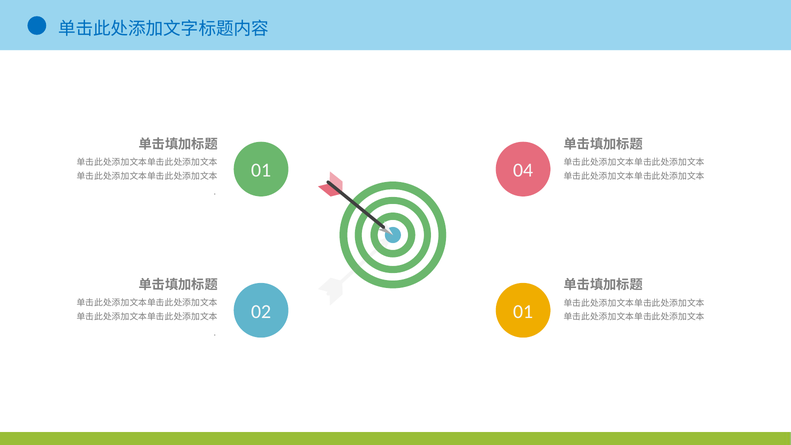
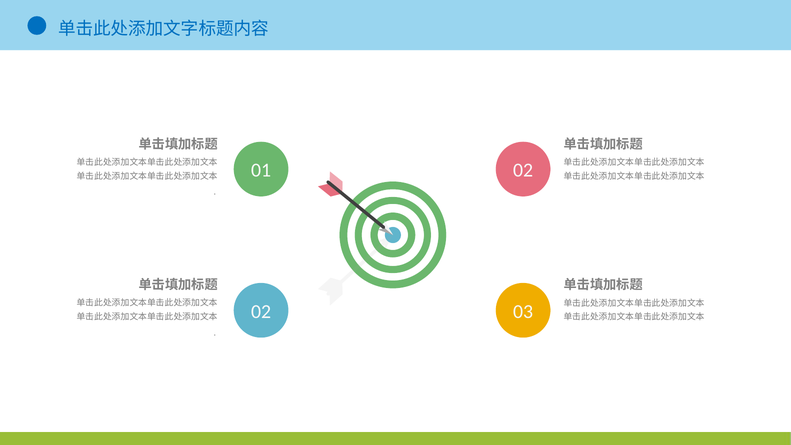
01 04: 04 -> 02 (523, 170)
02 01: 01 -> 03 (523, 312)
